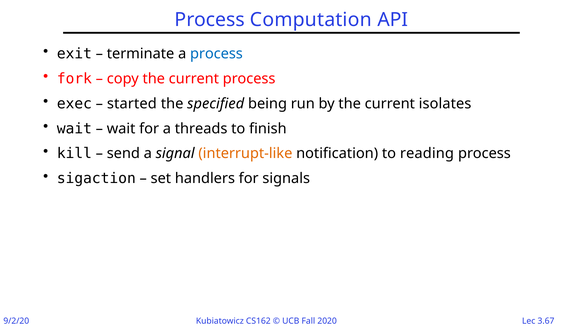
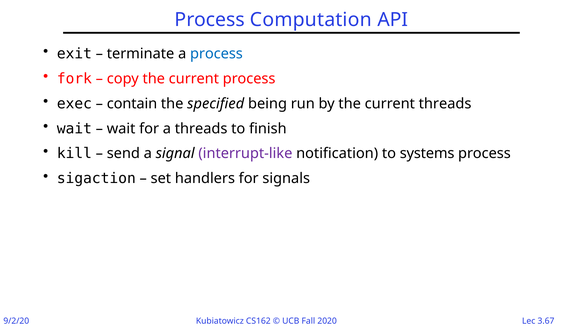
started: started -> contain (132, 104)
current isolates: isolates -> threads (445, 104)
interrupt-like colour: orange -> purple (245, 153)
reading: reading -> systems (427, 153)
